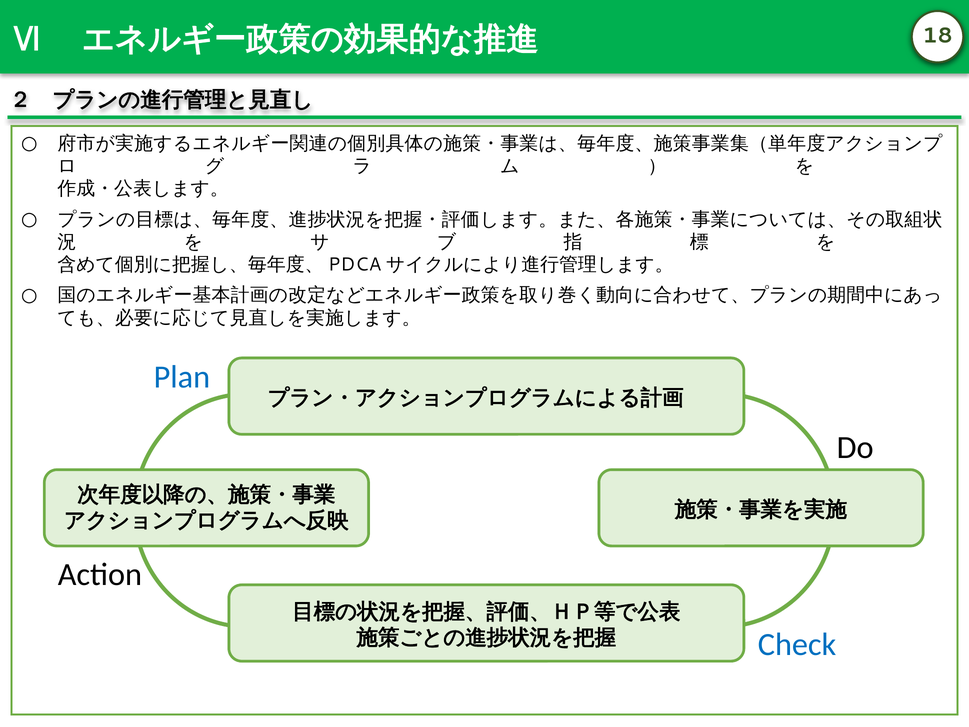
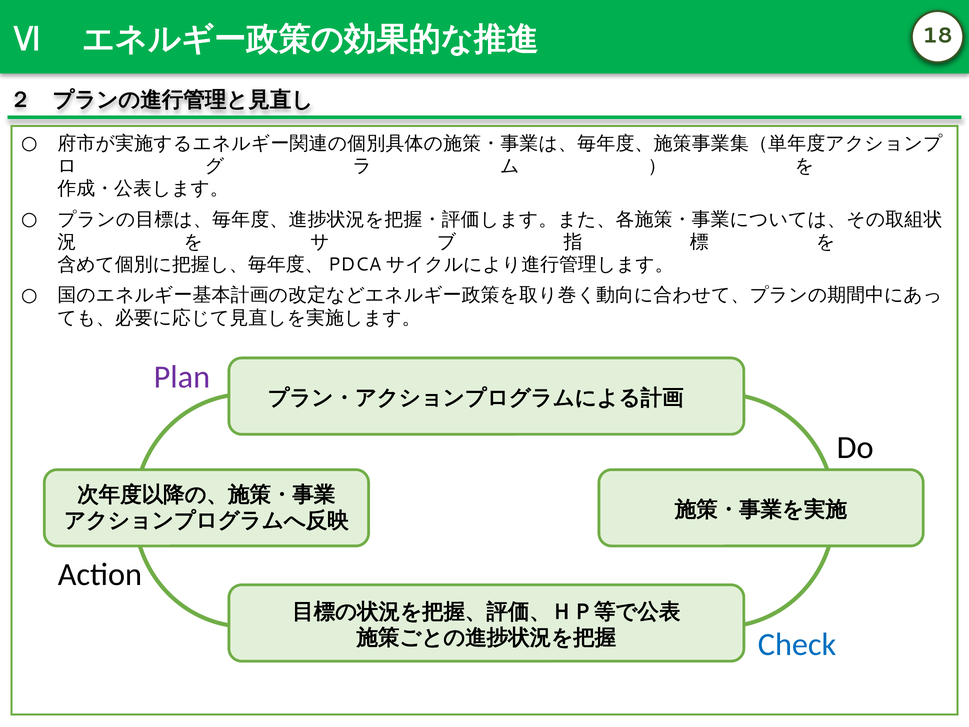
Plan colour: blue -> purple (182, 377)
